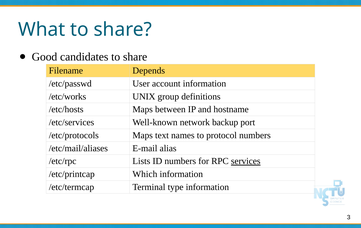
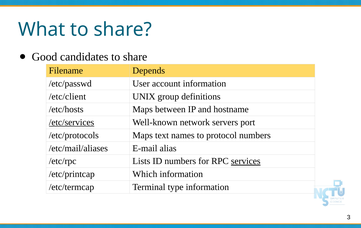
/etc/works: /etc/works -> /etc/client (67, 96)
/etc/services underline: none -> present (72, 122)
backup: backup -> servers (225, 122)
